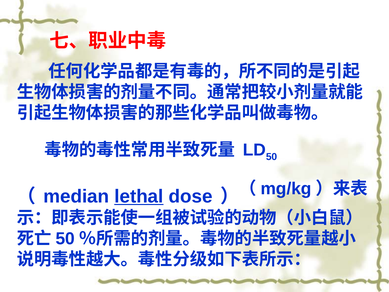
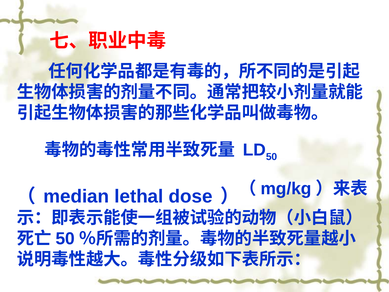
lethal underline: present -> none (139, 196)
